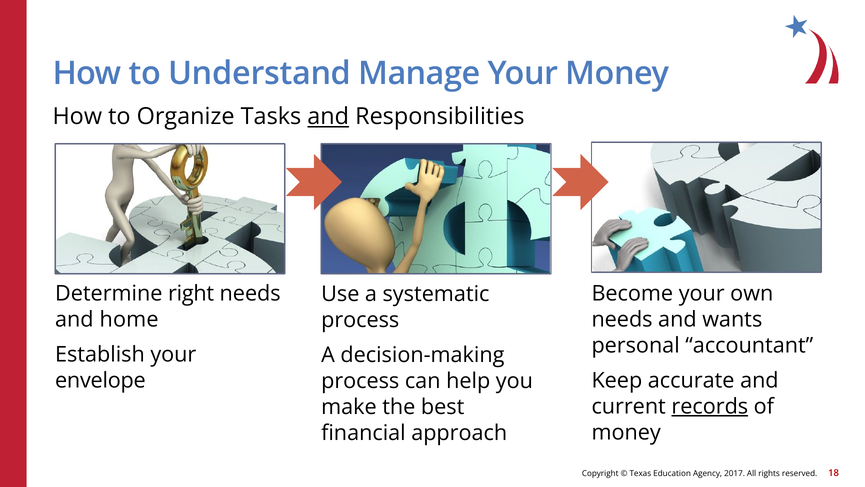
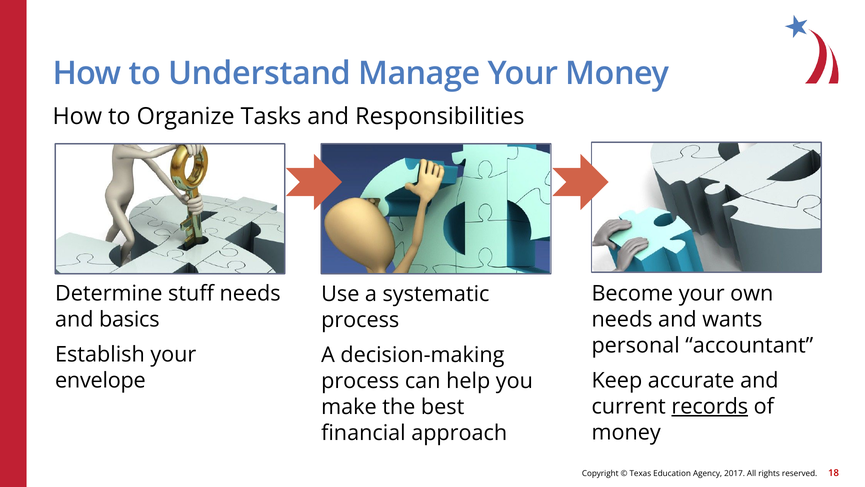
and underline: present -> none (328, 116)
right: right -> stuff (191, 294)
home: home -> basics (129, 319)
